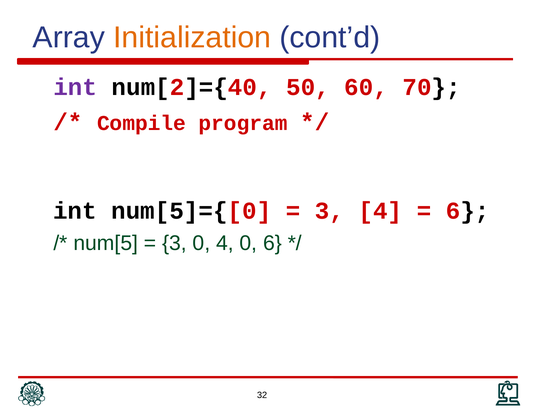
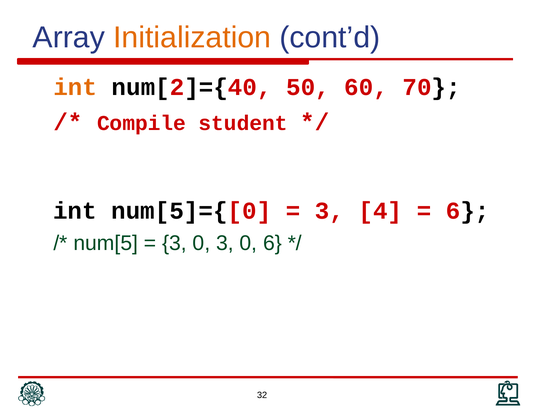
int colour: purple -> orange (75, 87)
program: program -> student (243, 123)
0 4: 4 -> 3 (225, 243)
